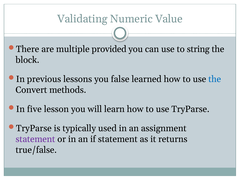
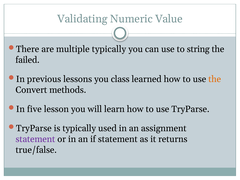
multiple provided: provided -> typically (109, 49)
block: block -> failed (27, 60)
false: false -> class (120, 79)
the colour: blue -> orange (215, 79)
